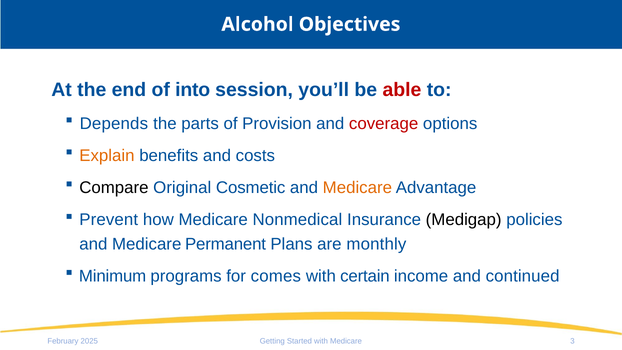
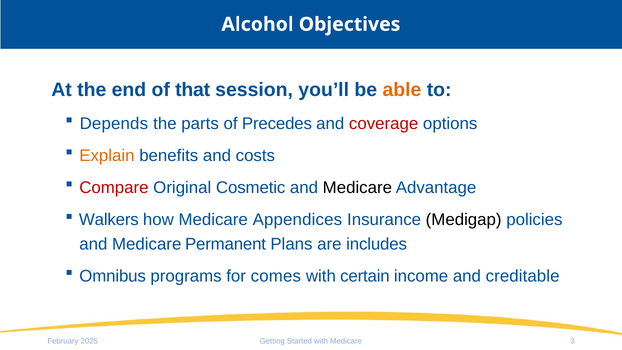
into: into -> that (193, 90)
able colour: red -> orange (402, 90)
Provision: Provision -> Precedes (277, 123)
Compare colour: black -> red (114, 188)
Medicare colour: orange -> black (357, 188)
Prevent: Prevent -> Walkers (109, 220)
Nonmedical: Nonmedical -> Appendices (297, 220)
monthly: monthly -> includes (377, 244)
Minimum: Minimum -> Omnibus (113, 276)
continued: continued -> creditable (523, 276)
